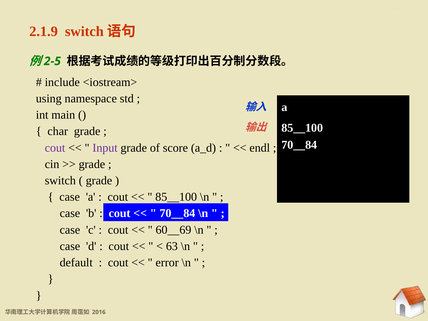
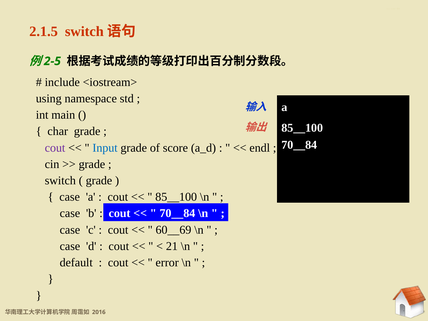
2.1.9: 2.1.9 -> 2.1.5 (44, 31)
Input colour: purple -> blue (105, 148)
63: 63 -> 21 (172, 246)
